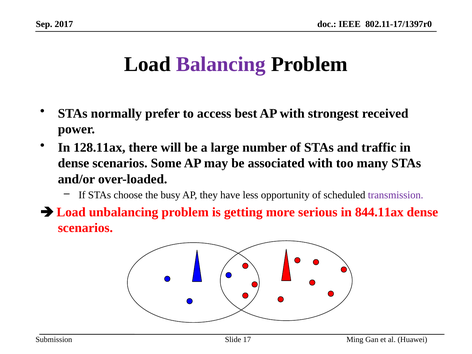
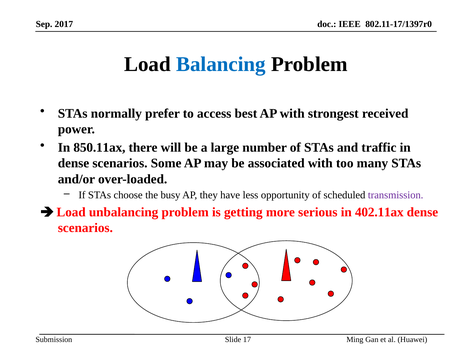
Balancing colour: purple -> blue (221, 64)
128.11ax: 128.11ax -> 850.11ax (99, 148)
844.11ax: 844.11ax -> 402.11ax (379, 212)
